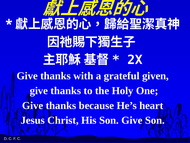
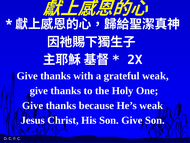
grateful given: given -> weak (155, 76)
He’s heart: heart -> weak (151, 105)
